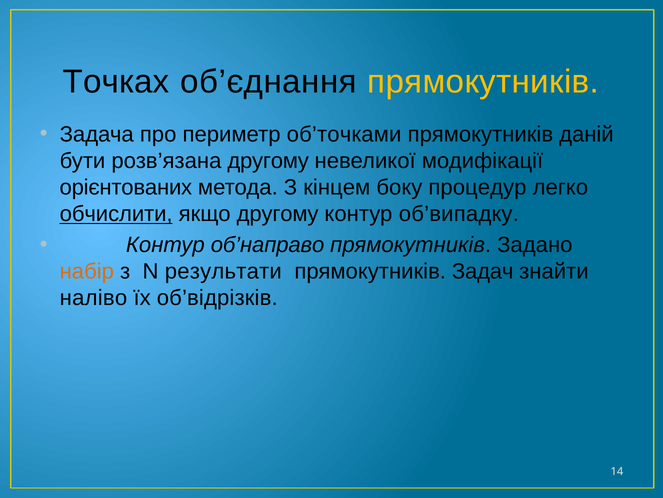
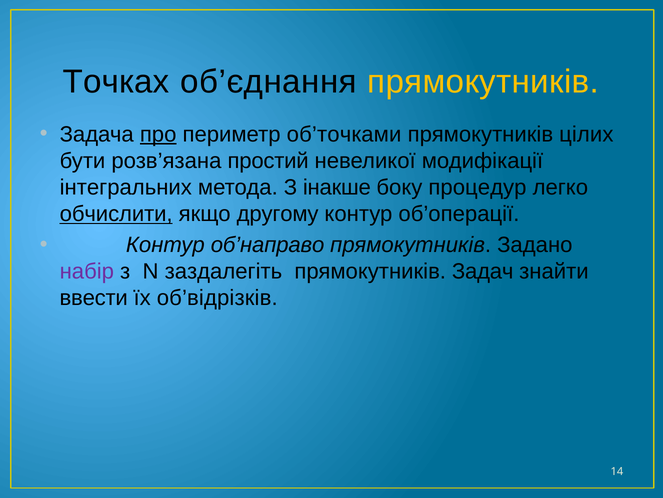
про underline: none -> present (158, 134)
даній: даній -> цілих (586, 134)
розв’язана другому: другому -> простий (268, 161)
орієнтованих: орієнтованих -> інтегральних (126, 187)
кінцем: кінцем -> інакше (337, 187)
об’випадку: об’випадку -> об’операції (459, 214)
набір colour: orange -> purple (87, 271)
результати: результати -> заздалегіть (223, 271)
наліво: наліво -> ввести (94, 298)
